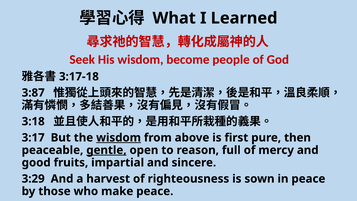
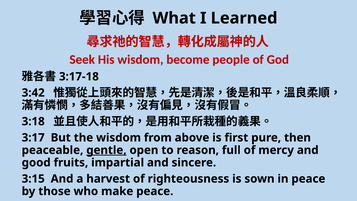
3:87: 3:87 -> 3:42 (33, 93)
wisdom underline: present -> none (119, 138)
3:29: 3:29 -> 3:15 (33, 179)
